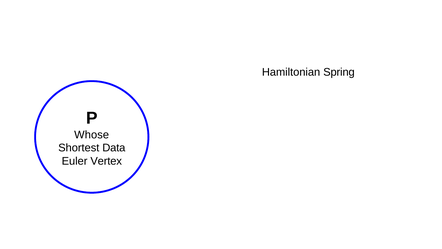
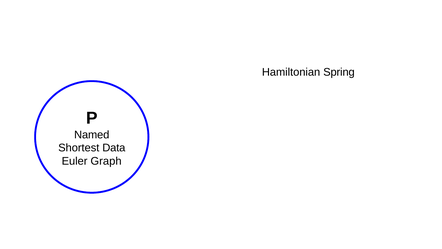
Whose: Whose -> Named (92, 135)
Vertex: Vertex -> Graph (106, 161)
